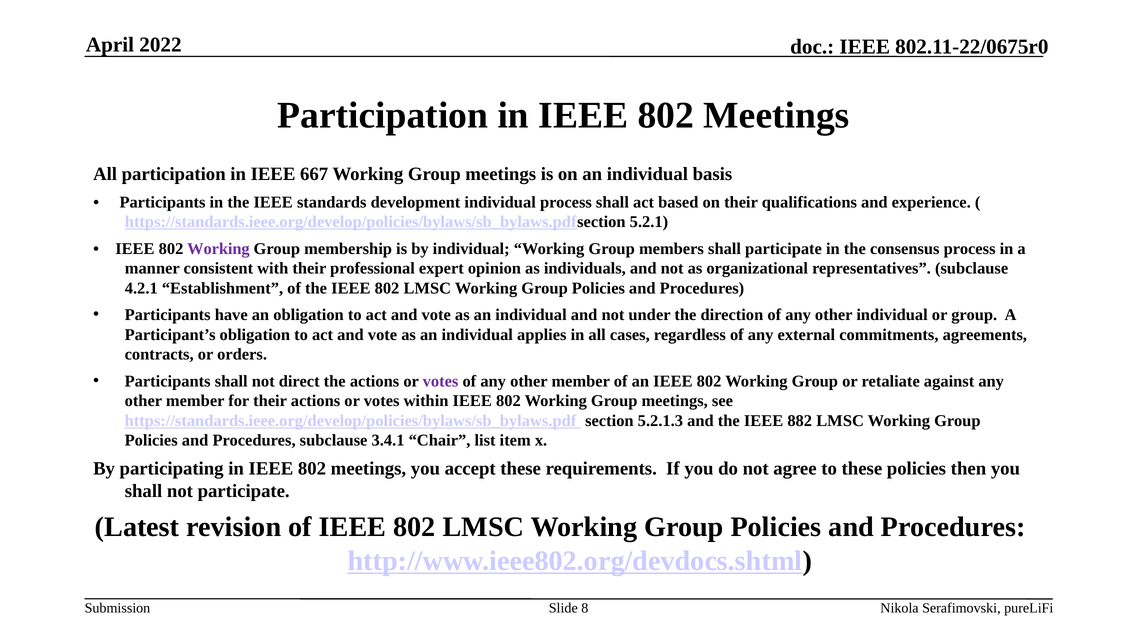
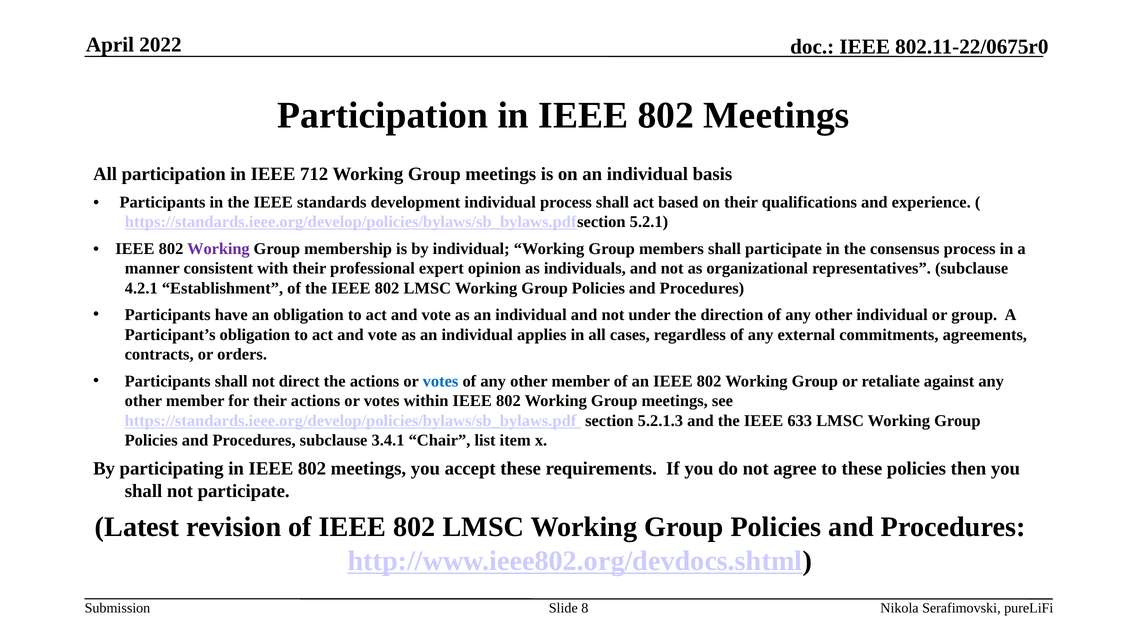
667: 667 -> 712 (314, 174)
votes colour: purple -> blue (441, 381)
882: 882 -> 633 (800, 421)
